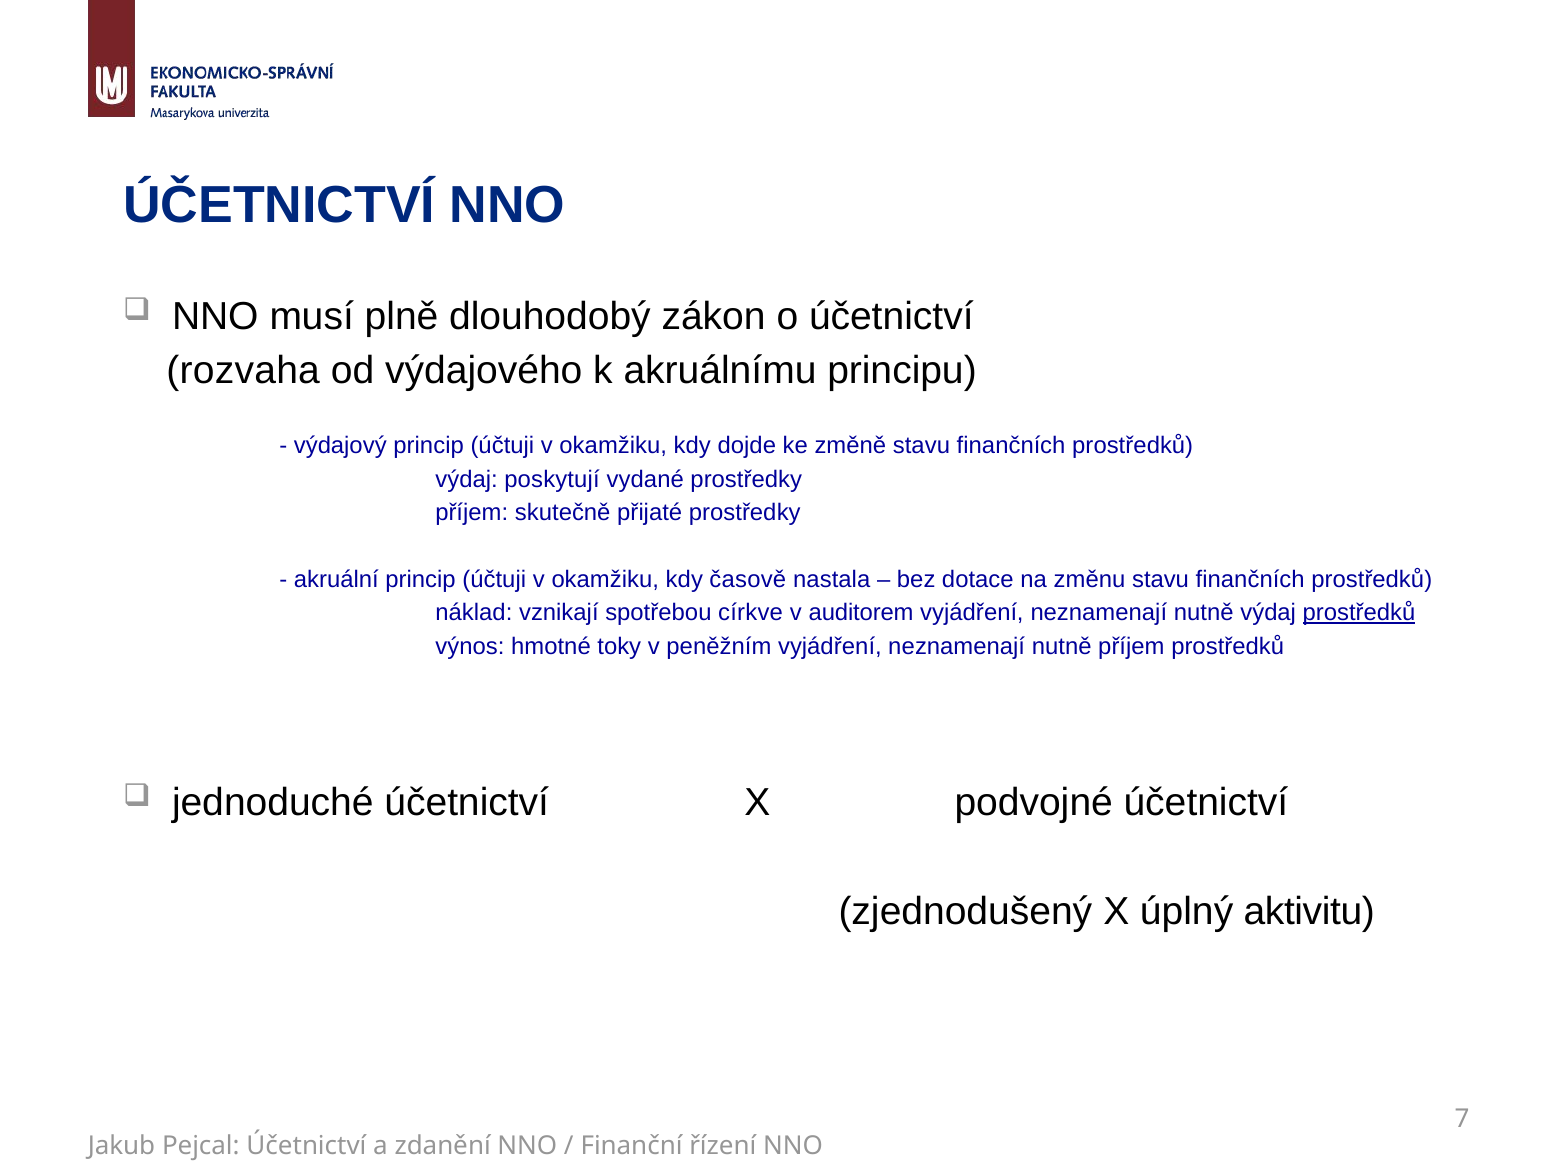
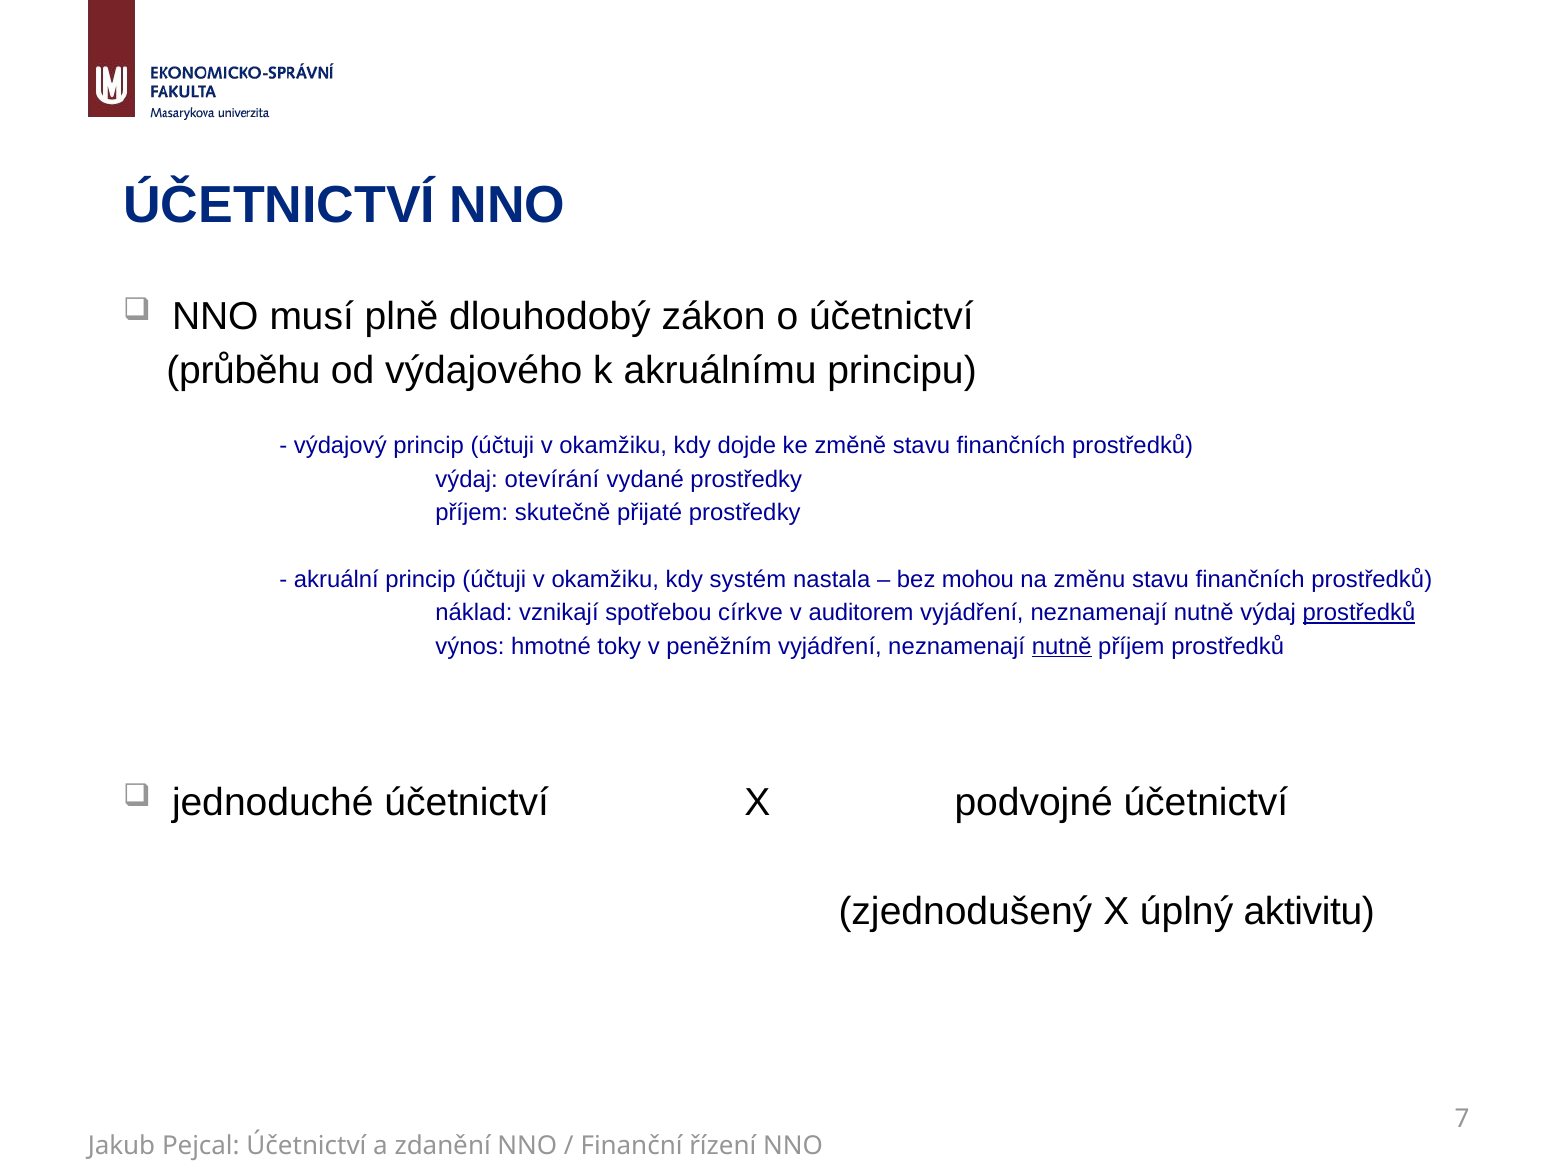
rozvaha: rozvaha -> průběhu (243, 371)
poskytují: poskytují -> otevírání (552, 479)
časově: časově -> systém (748, 579)
dotace: dotace -> mohou (978, 579)
nutně underline: none -> present (1062, 646)
